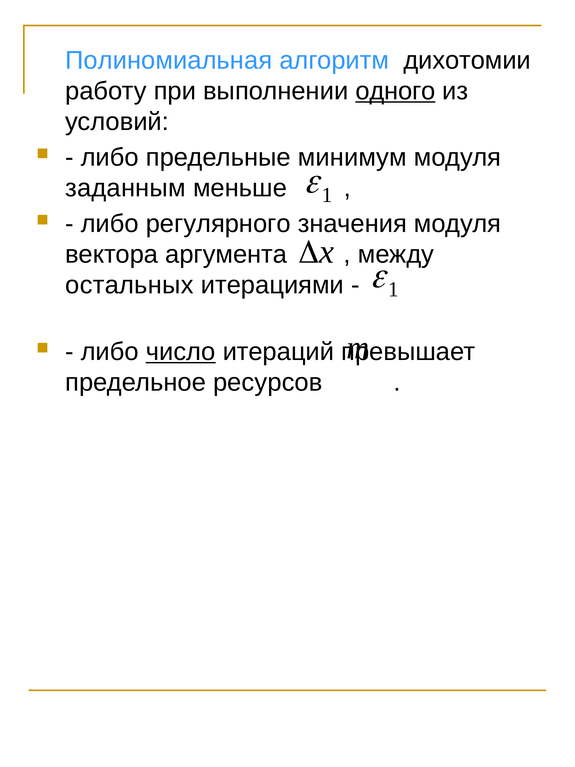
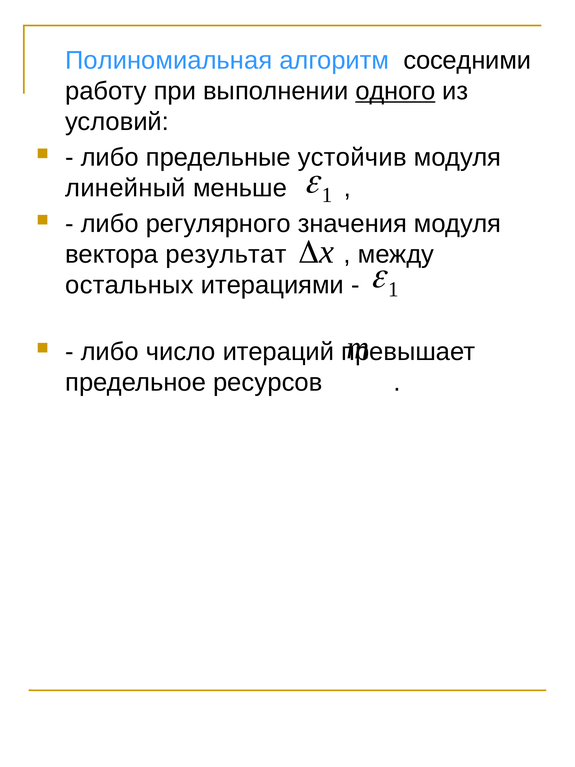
дихотомии: дихотомии -> соседними (467, 60)
минимум: минимум -> устойчив (352, 157)
заданным: заданным -> линейный (125, 188)
аргумента: аргумента -> результат (226, 254)
число underline: present -> none (181, 352)
